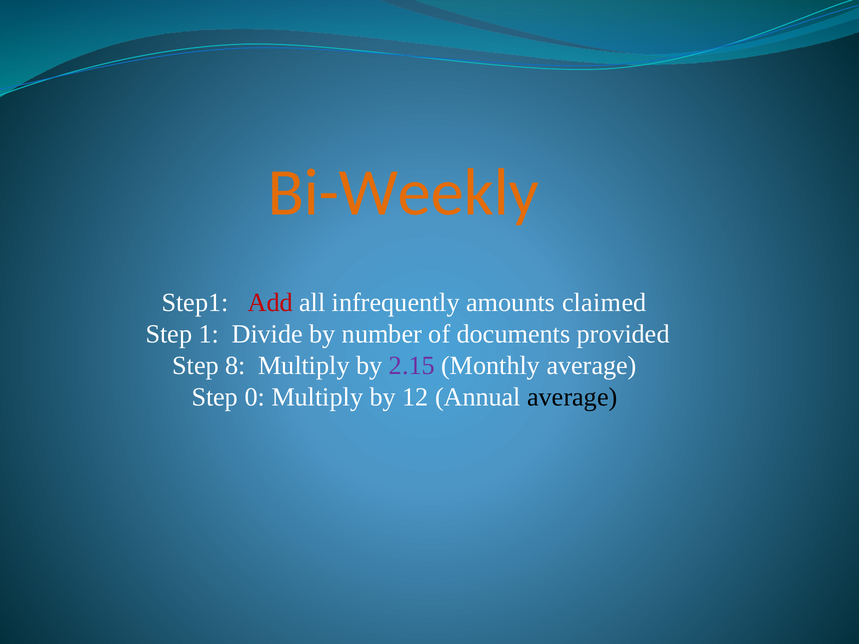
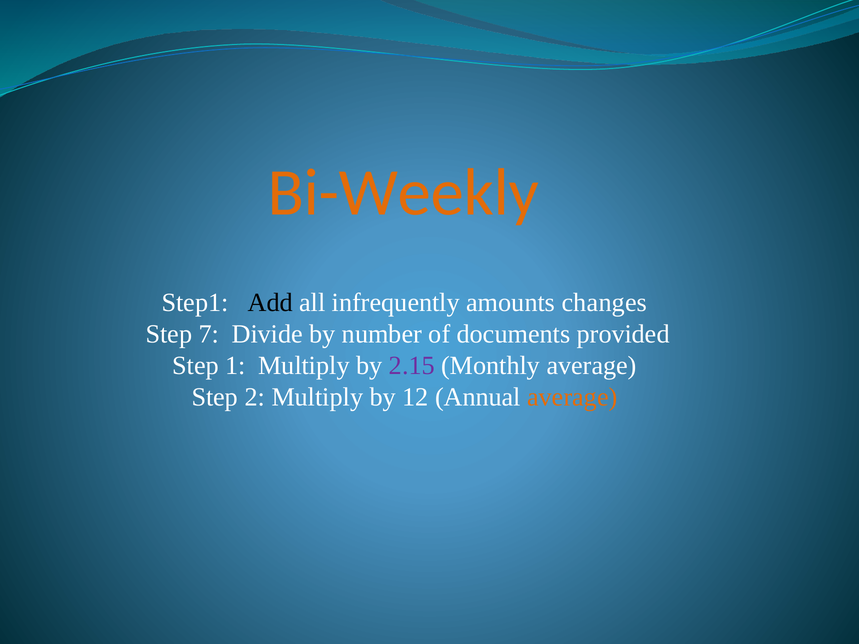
Add colour: red -> black (270, 303)
claimed: claimed -> changes (604, 303)
1: 1 -> 7 (209, 334)
8: 8 -> 1 (236, 366)
0: 0 -> 2 (255, 397)
average colour: black -> orange (572, 397)
